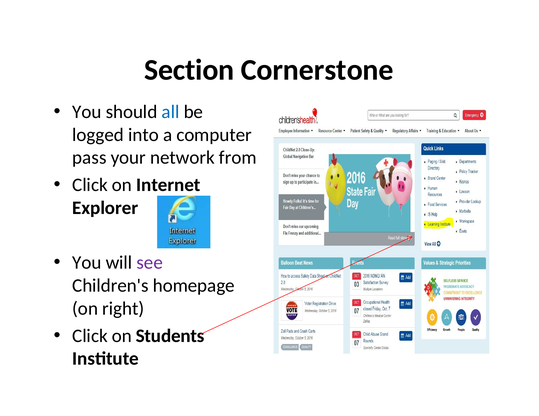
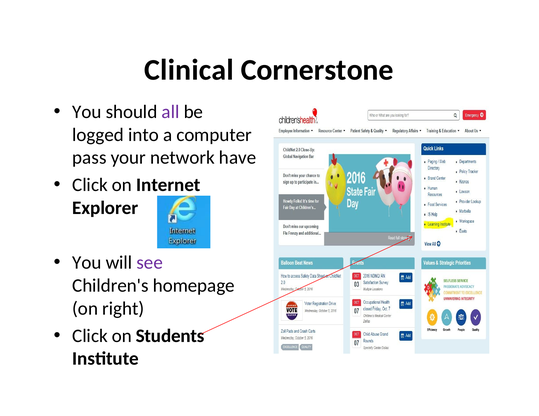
Section: Section -> Clinical (189, 70)
all colour: blue -> purple (171, 112)
from: from -> have (238, 158)
